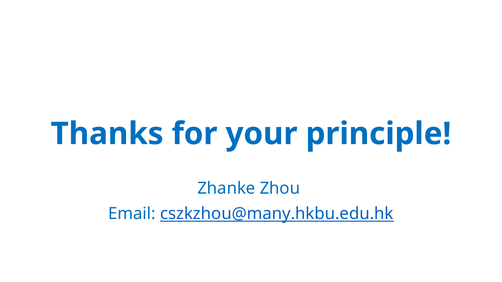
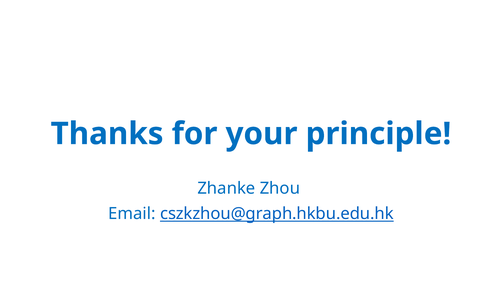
cszkzhou@many.hkbu.edu.hk: cszkzhou@many.hkbu.edu.hk -> cszkzhou@graph.hkbu.edu.hk (277, 214)
